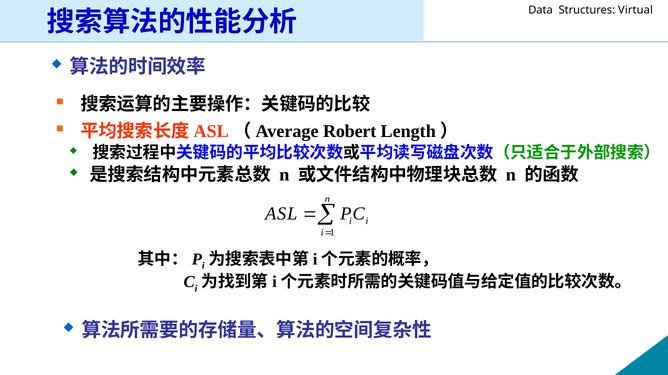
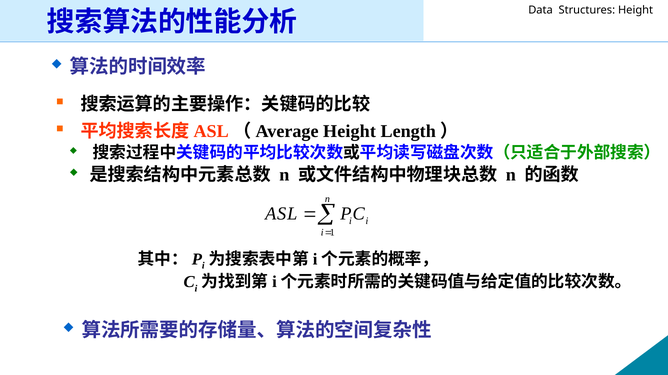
Virtual: Virtual -> Height (636, 10)
Robert: Robert -> Height (350, 131)
